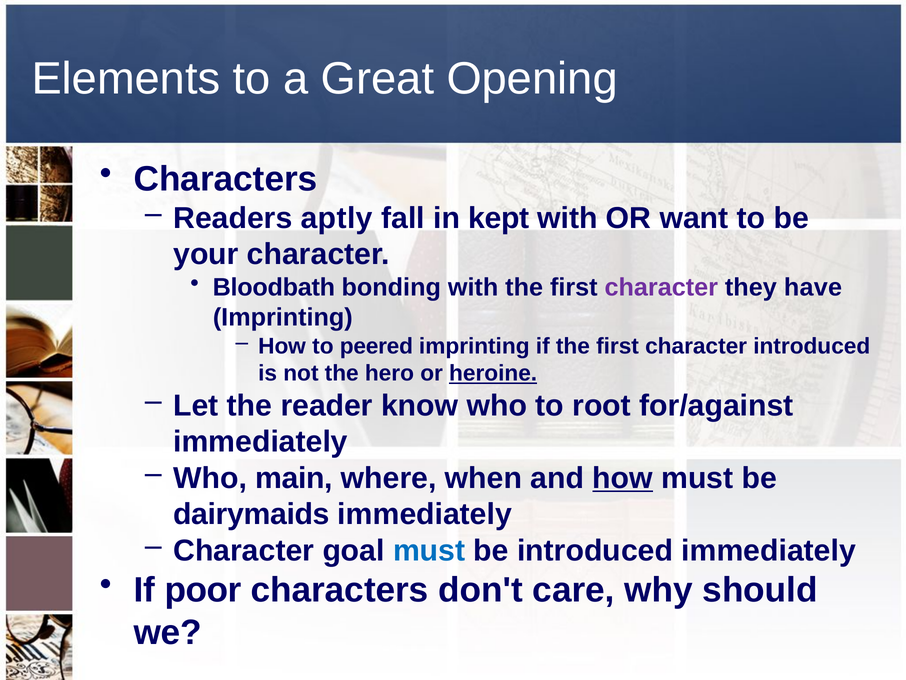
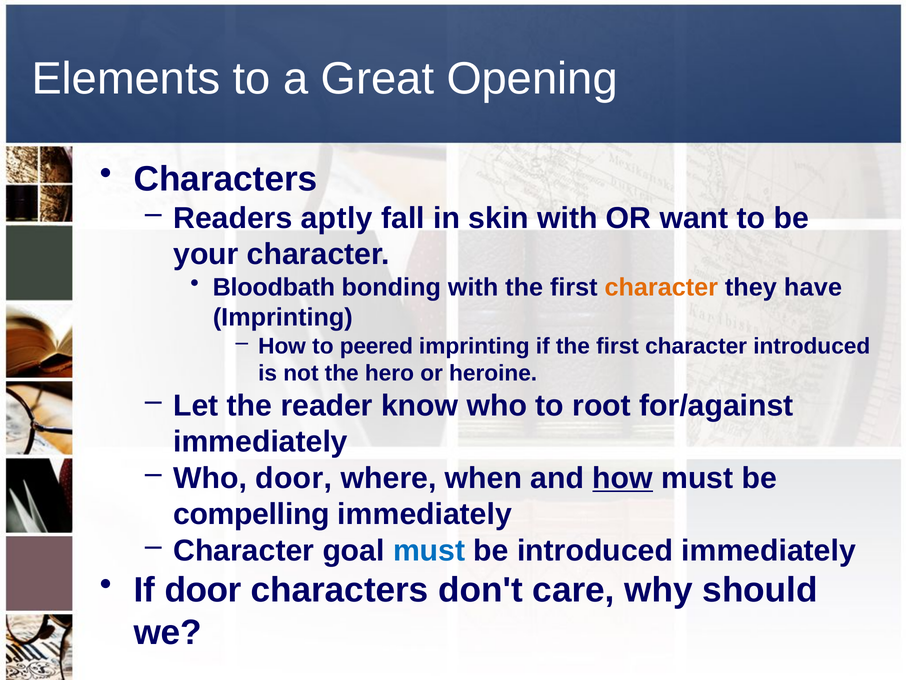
kept: kept -> skin (499, 218)
character colour: purple -> orange (661, 287)
heroine underline: present -> none (493, 373)
Who main: main -> door (294, 478)
dairymaids: dairymaids -> compelling (251, 514)
If poor: poor -> door (203, 590)
